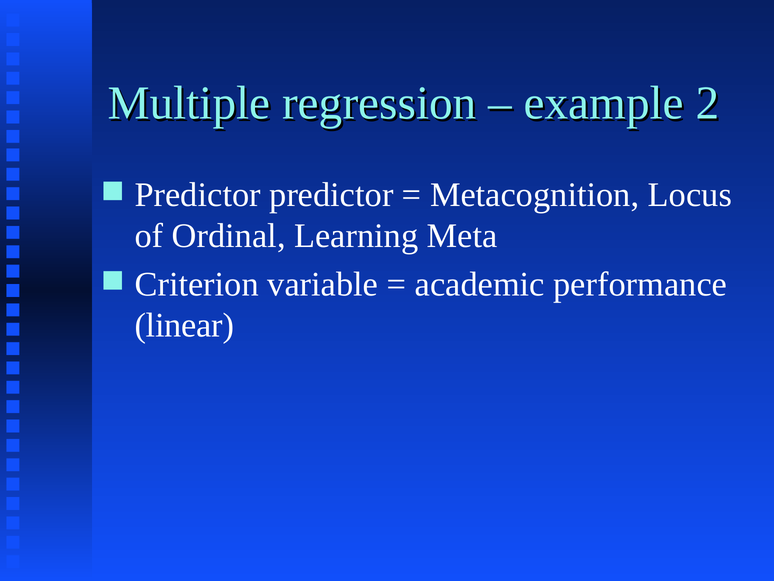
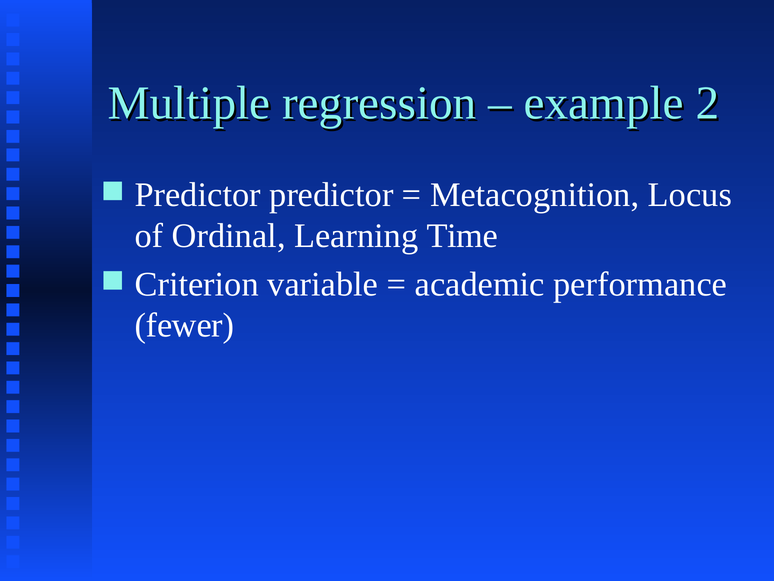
Meta: Meta -> Time (462, 236)
linear: linear -> fewer (184, 325)
